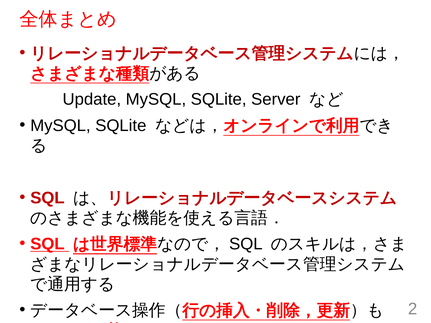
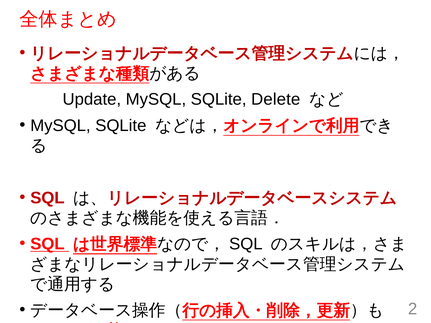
Server: Server -> Delete (276, 100)
